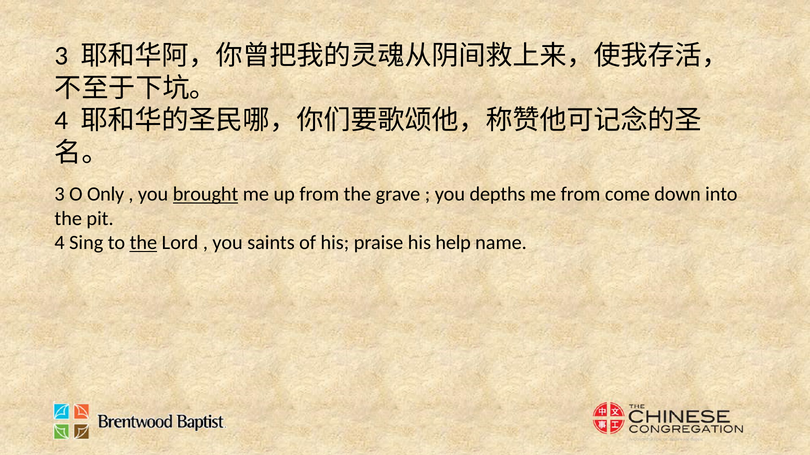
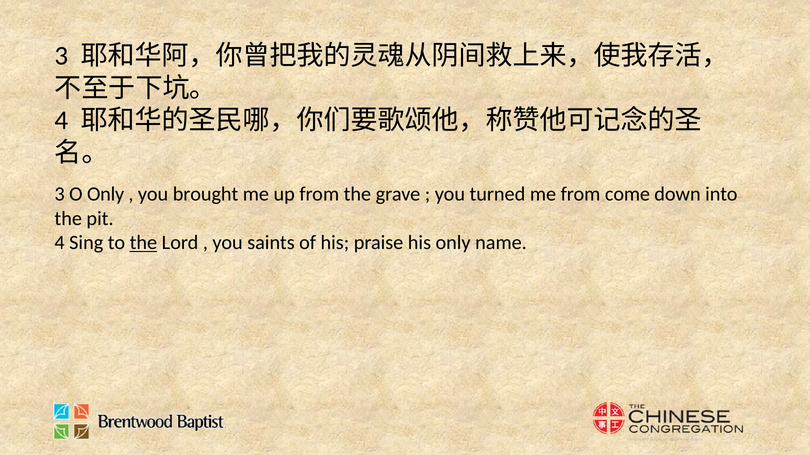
brought underline: present -> none (206, 194)
depths: depths -> turned (497, 194)
his help: help -> only (453, 243)
